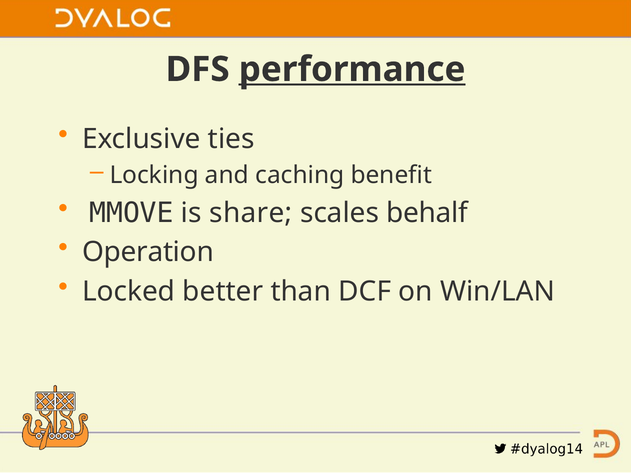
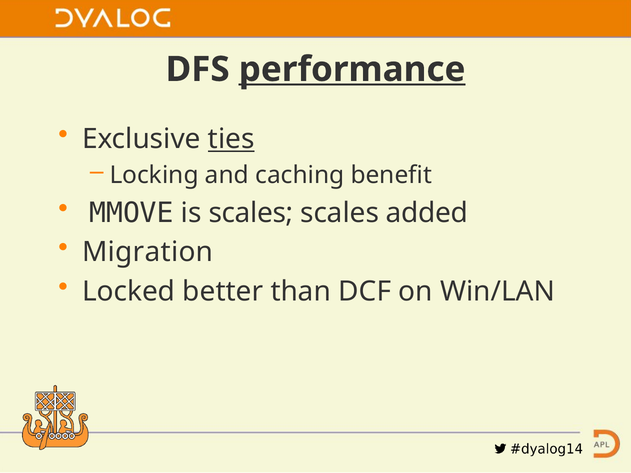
ties underline: none -> present (231, 139)
is share: share -> scales (251, 213)
behalf: behalf -> added (427, 213)
Operation: Operation -> Migration (148, 252)
